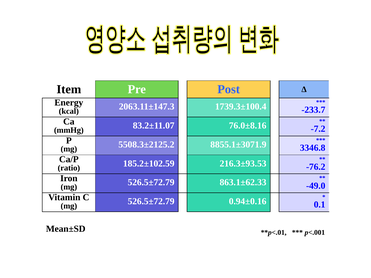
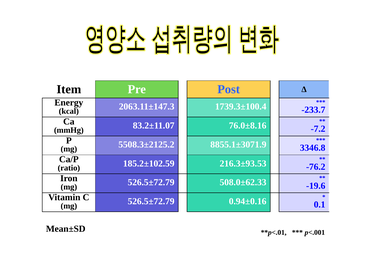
-49.0: -49.0 -> -19.6 (316, 186)
863.1±62.33: 863.1±62.33 -> 508.0±62.33 (243, 183)
